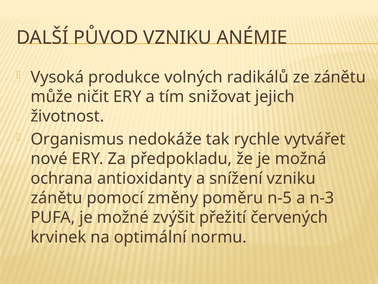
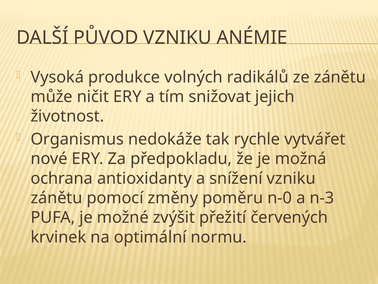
n-5: n-5 -> n-0 (280, 198)
